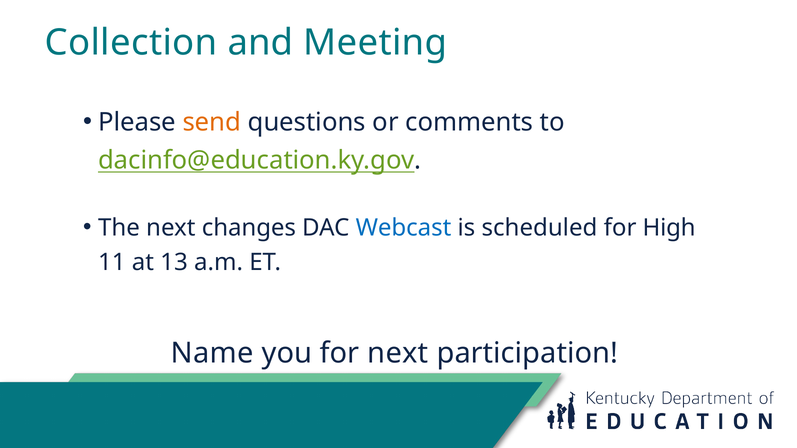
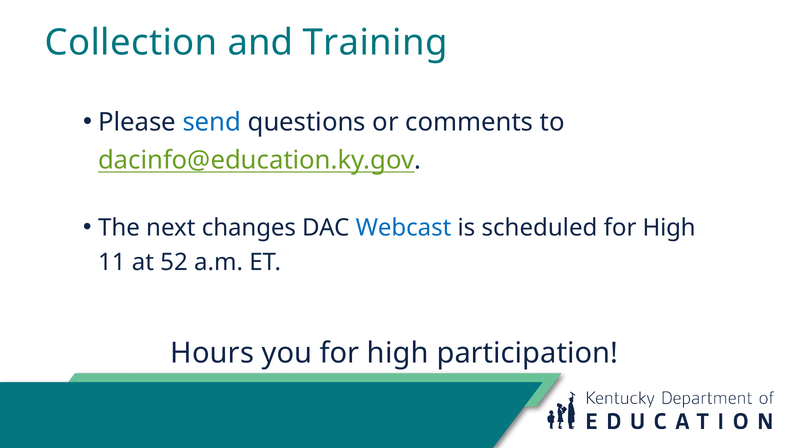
Meeting: Meeting -> Training (375, 43)
send colour: orange -> blue (212, 122)
13: 13 -> 52 (174, 263)
Name: Name -> Hours (212, 354)
you for next: next -> high (398, 354)
